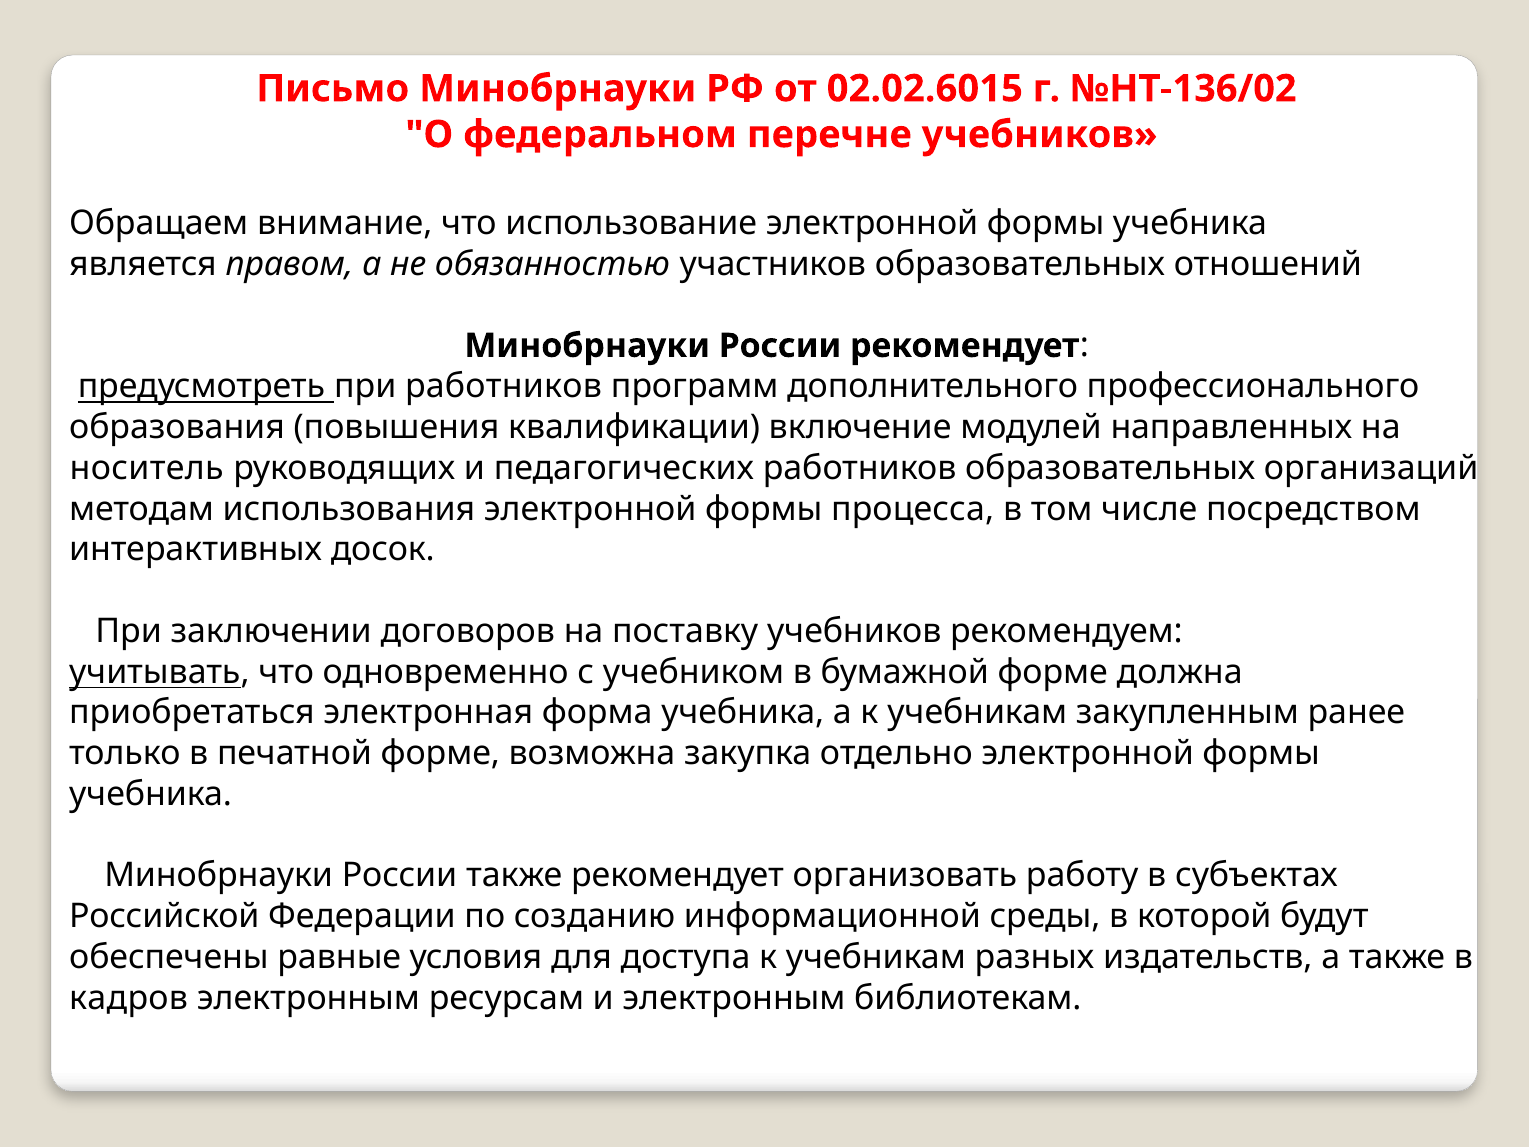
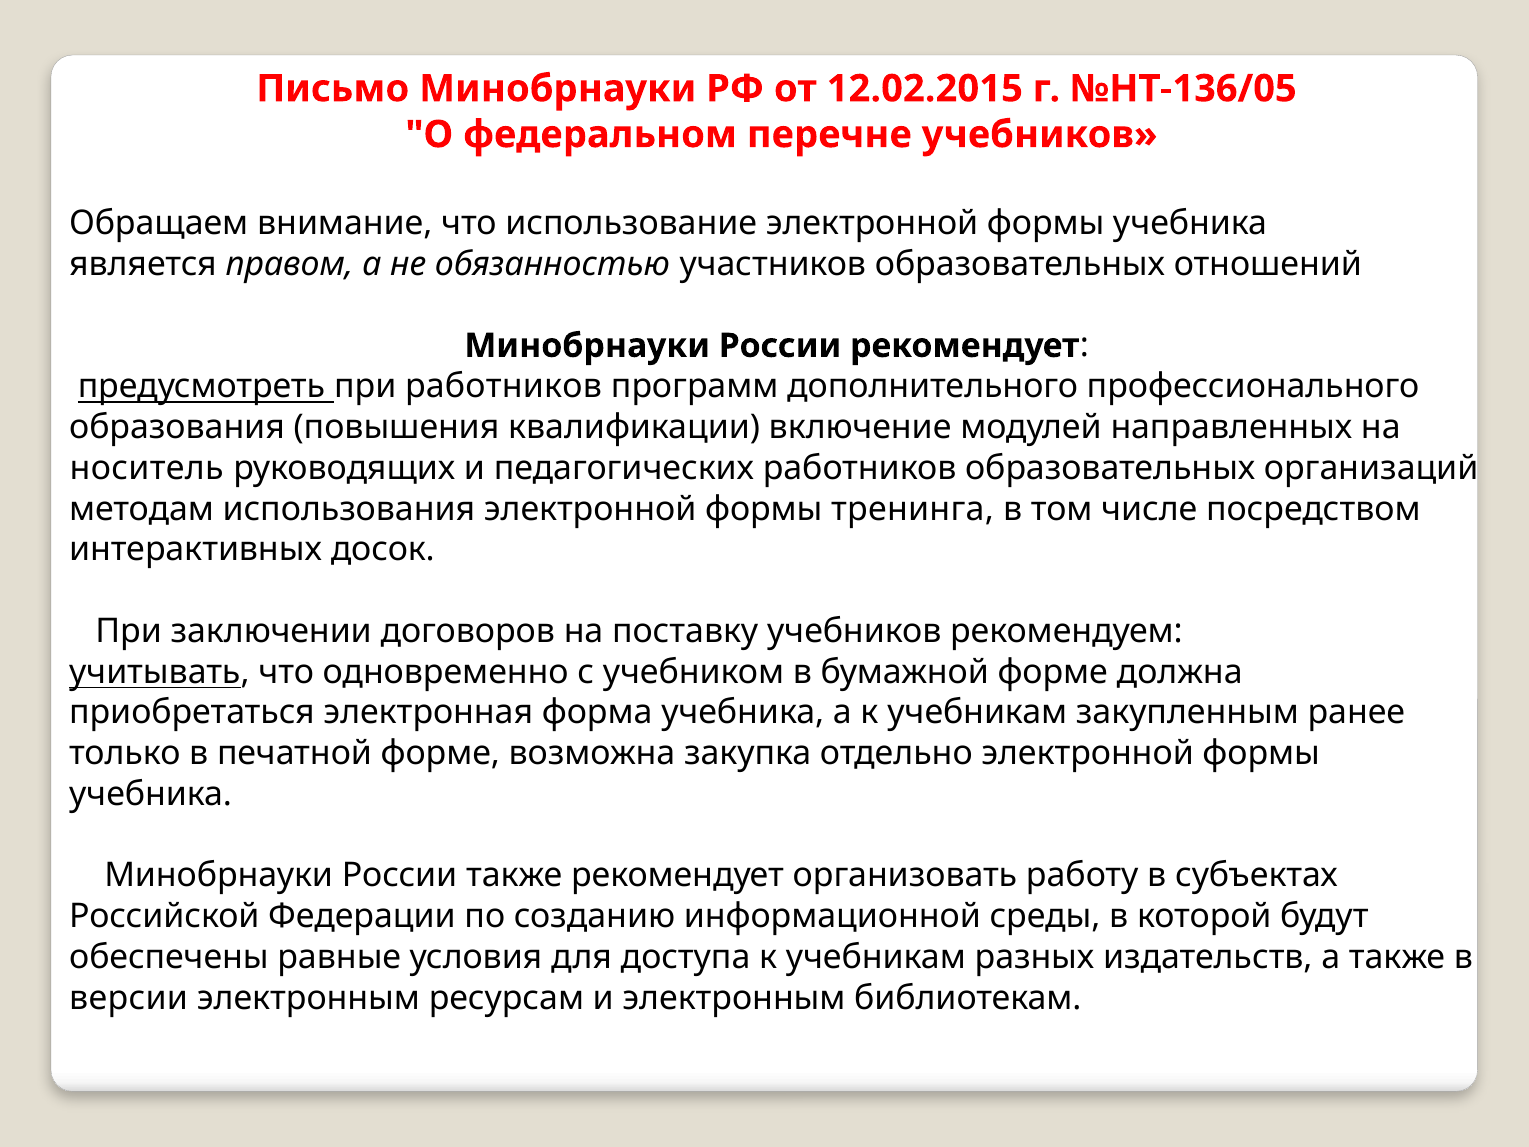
02.02.6015: 02.02.6015 -> 12.02.2015 (925, 89)
№НТ-136/02: №НТ-136/02 -> №НТ-136/05 (1183, 89)
процесса: процесса -> тренинга (913, 509)
кадров: кадров -> версии (129, 998)
